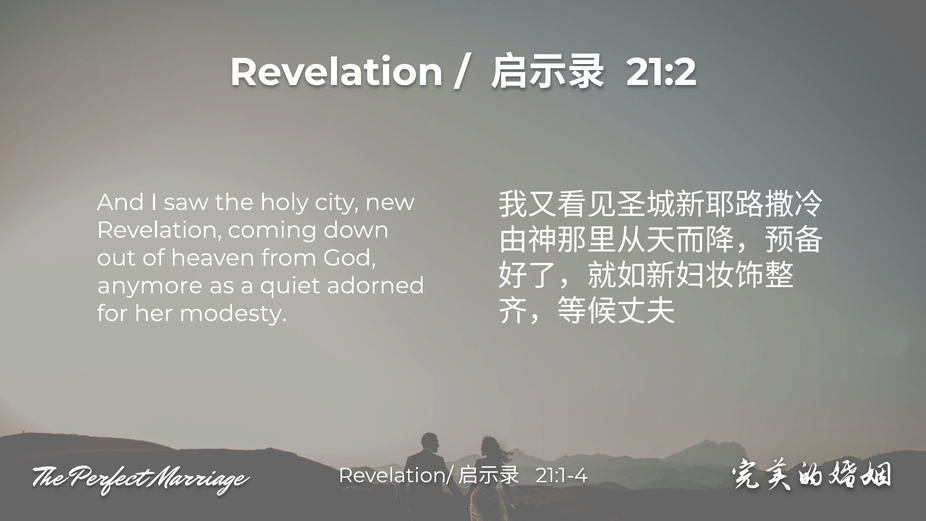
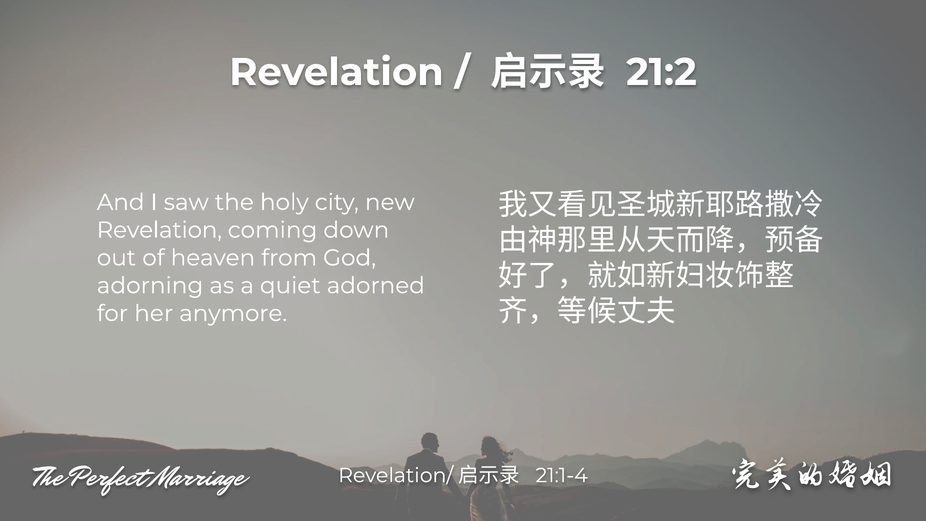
anymore: anymore -> adorning (150, 286)
modesty: modesty -> anymore (233, 313)
